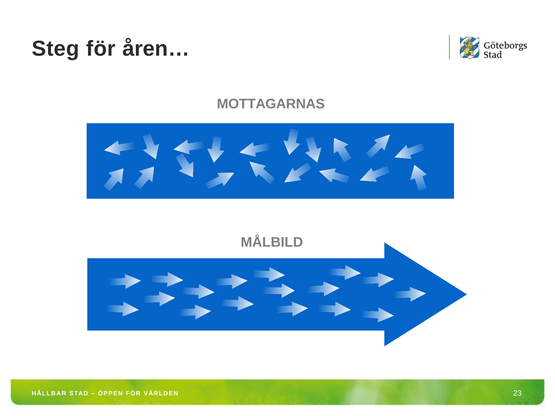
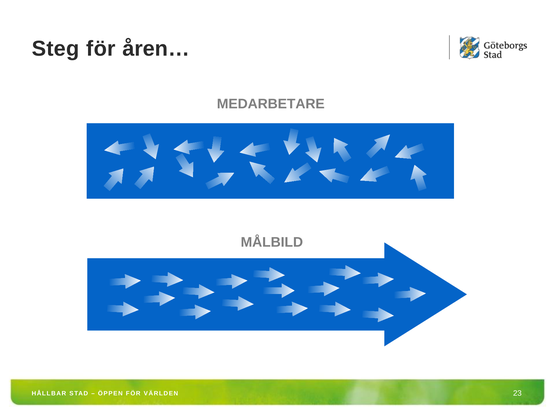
MOTTAGARNAS: MOTTAGARNAS -> MEDARBETARE (271, 104)
